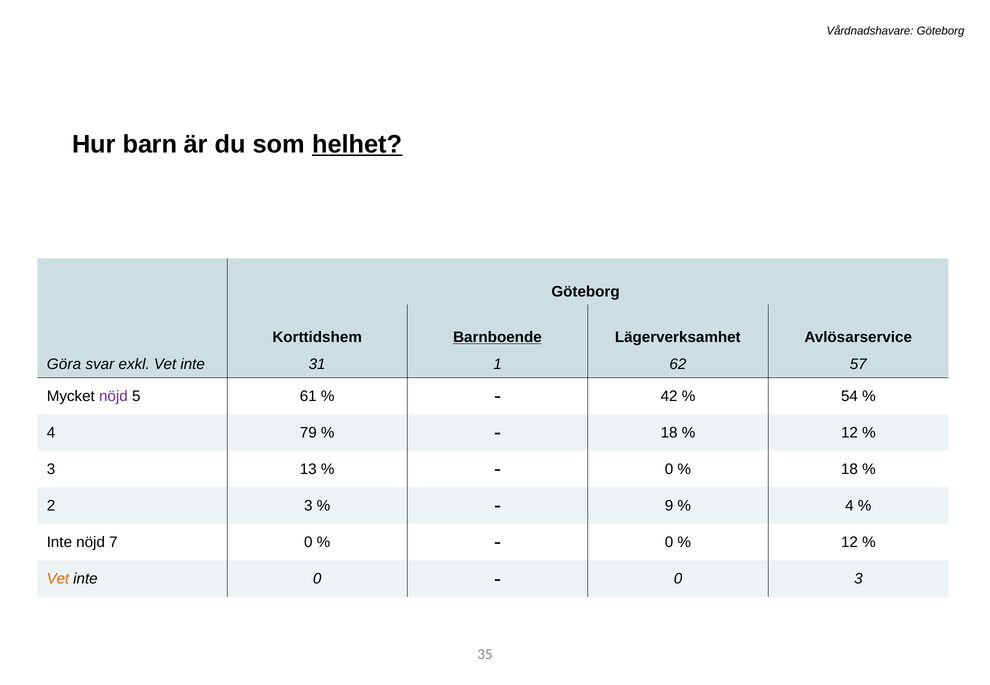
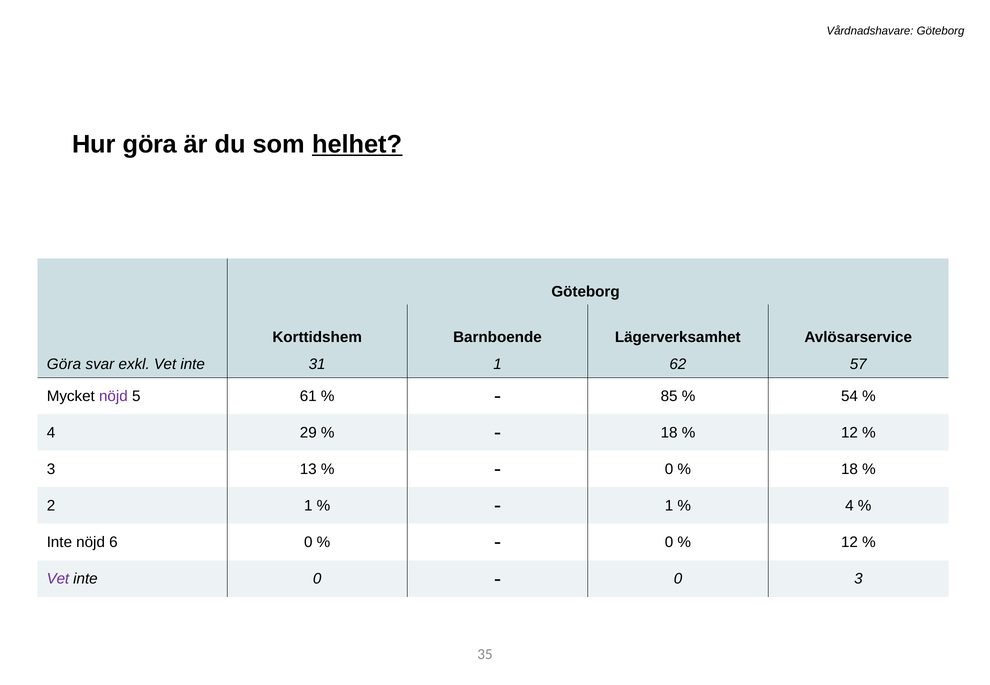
Hur barn: barn -> göra (150, 144)
Barnboende underline: present -> none (497, 337)
42: 42 -> 85 (669, 396)
79: 79 -> 29 (308, 433)
2 3: 3 -> 1 (308, 506)
9: 9 -> 1 (669, 506)
7: 7 -> 6 (113, 543)
Vet colour: orange -> purple (58, 579)
